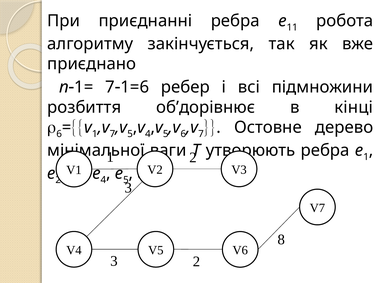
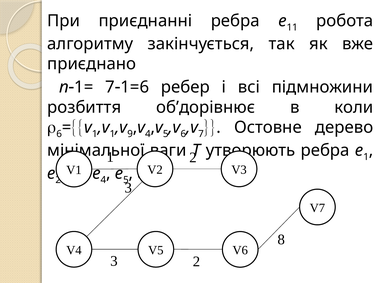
кінці: кінці -> коли (354, 107)
7: 7 -> 1 (112, 134)
5: 5 -> 9 (130, 134)
